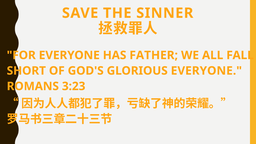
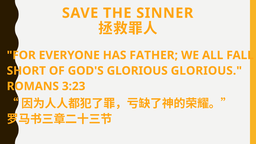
GLORIOUS EVERYONE: EVERYONE -> GLORIOUS (206, 71)
